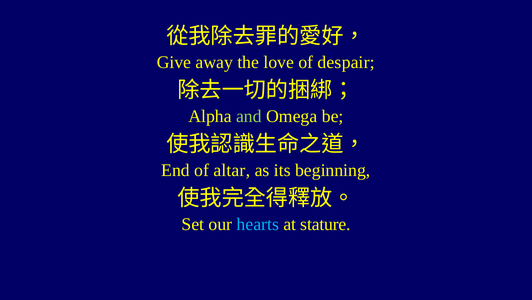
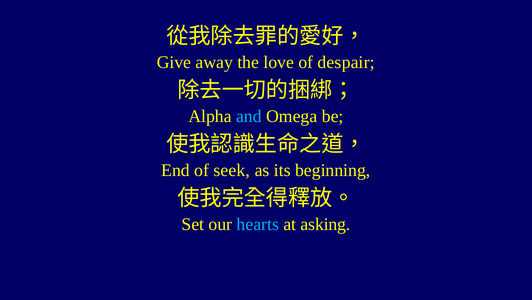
and colour: light green -> light blue (249, 116)
altar: altar -> seek (232, 170)
stature: stature -> asking (325, 224)
